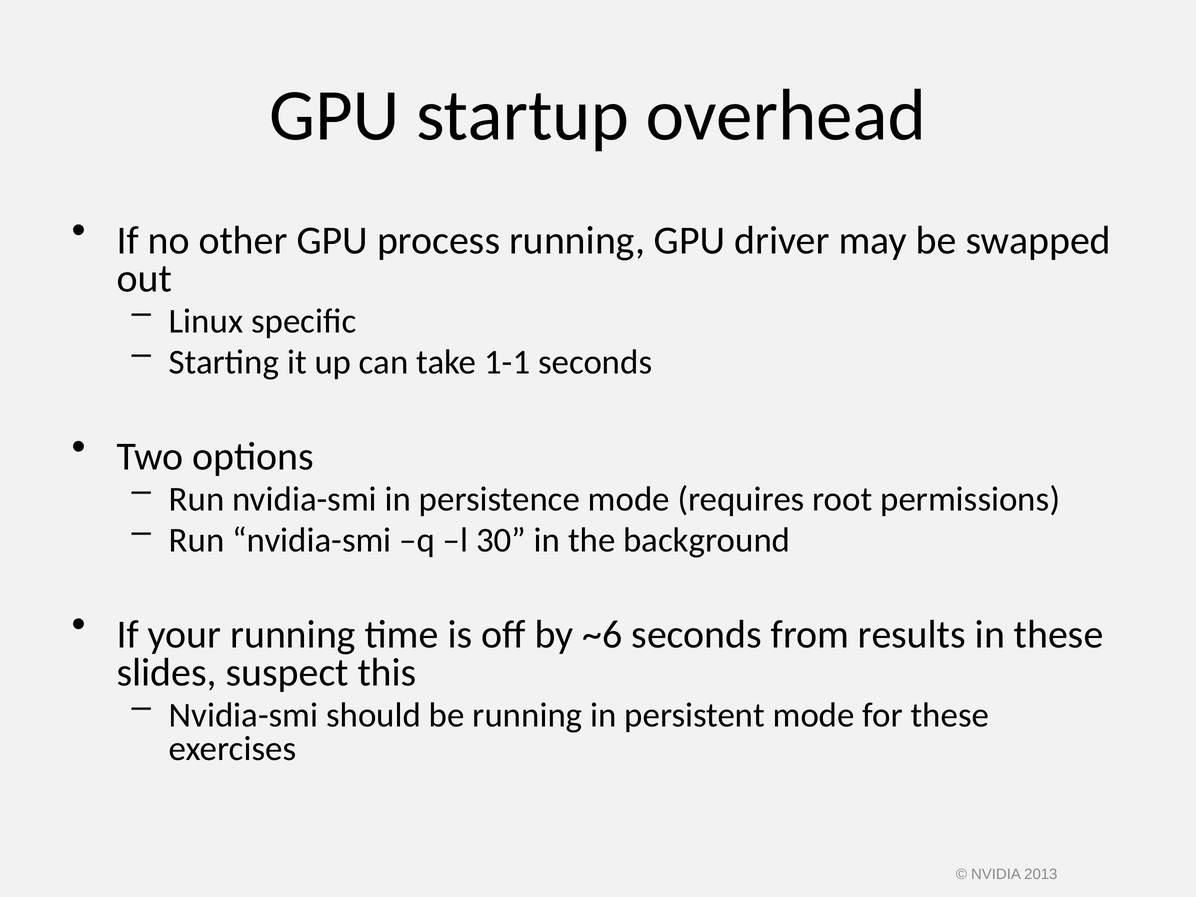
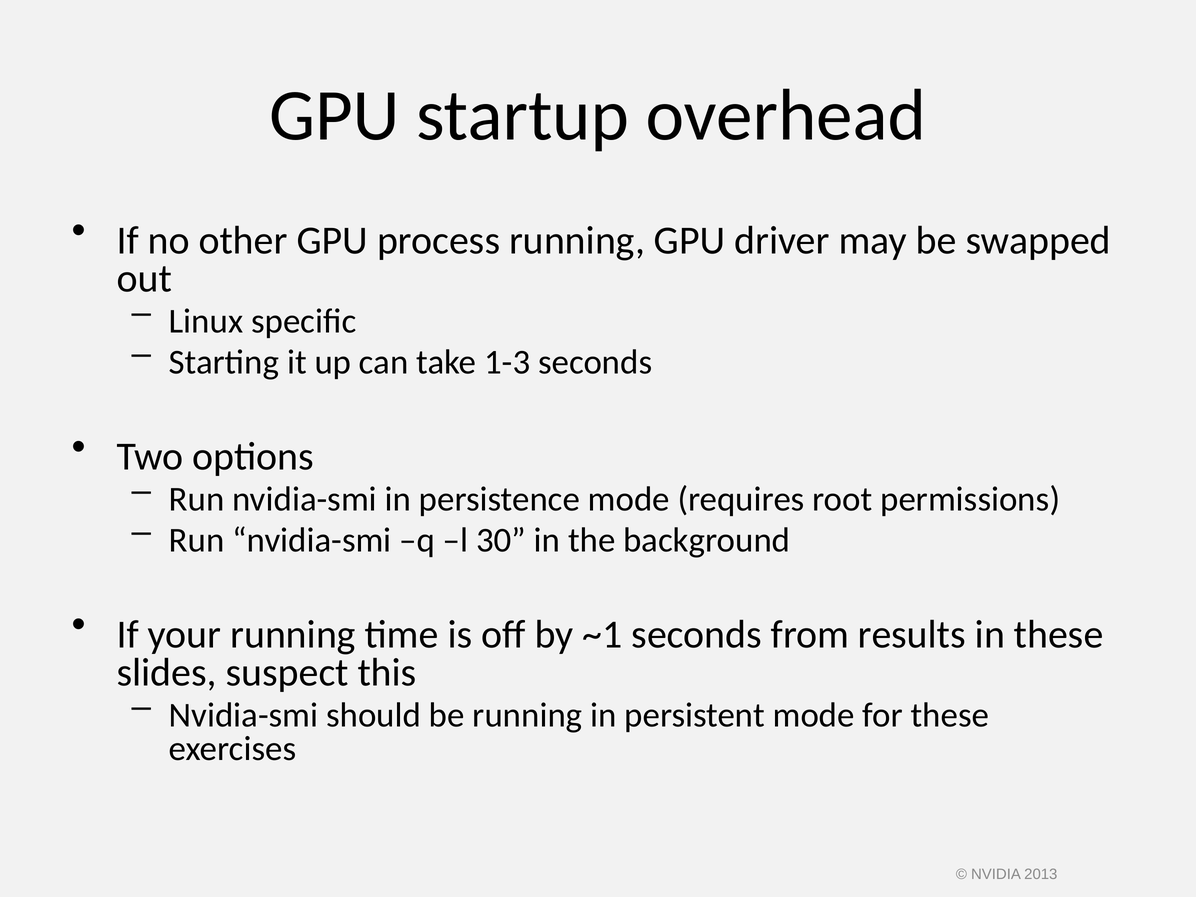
1-1: 1-1 -> 1-3 (507, 362)
~6: ~6 -> ~1 (602, 634)
